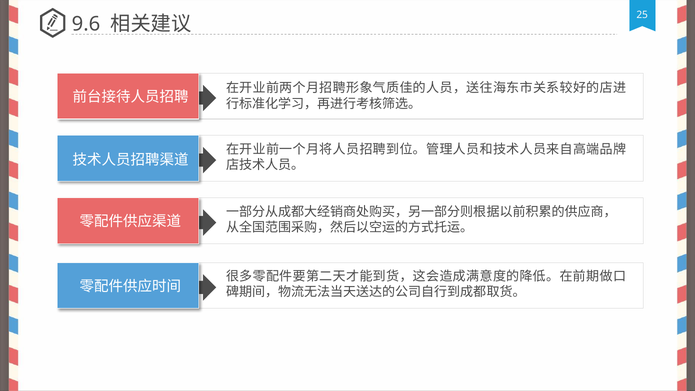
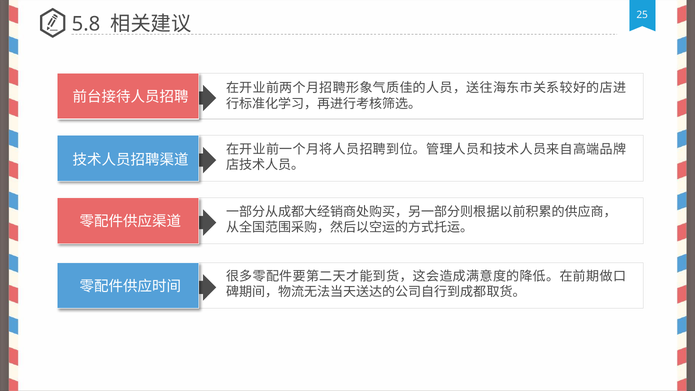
9.6: 9.6 -> 5.8 (86, 24)
